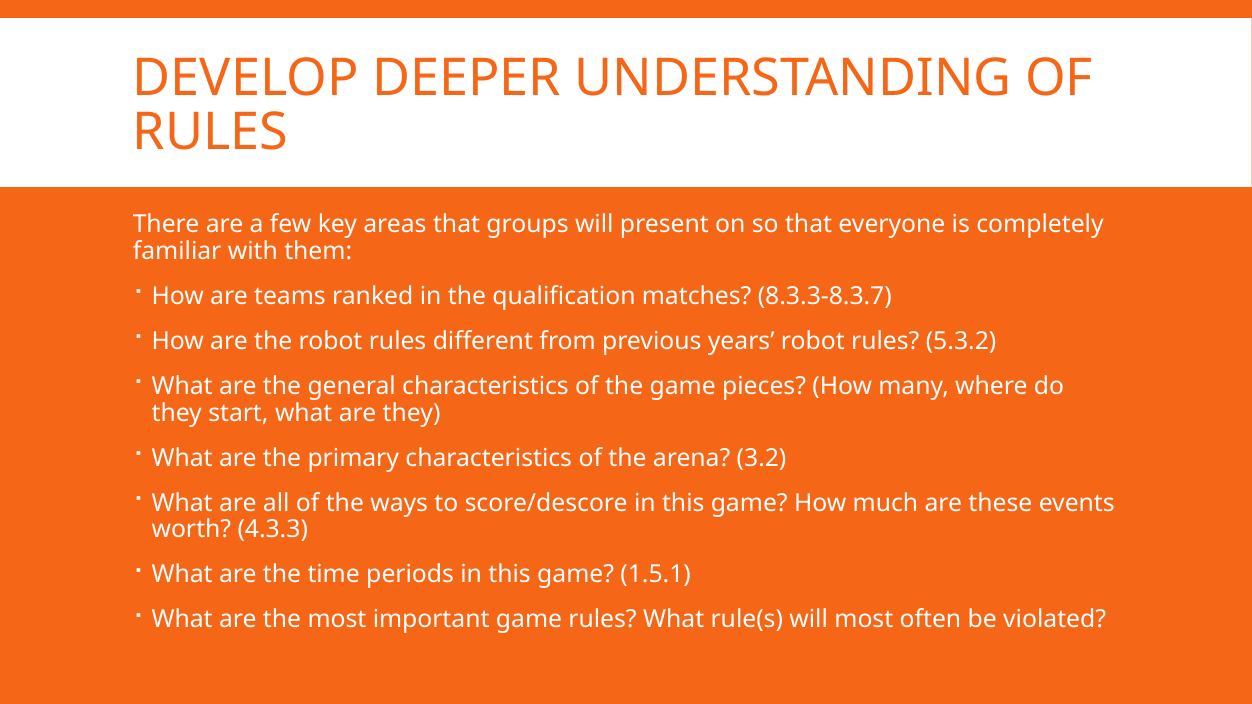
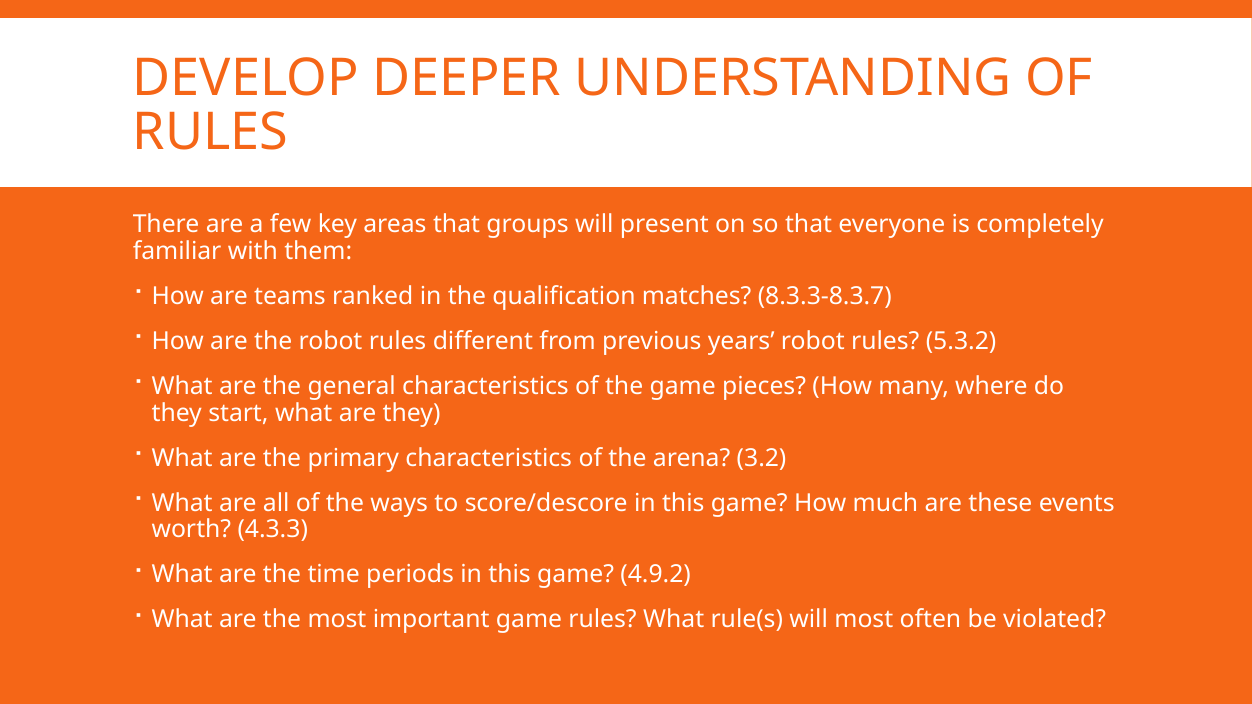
1.5.1: 1.5.1 -> 4.9.2 (656, 575)
